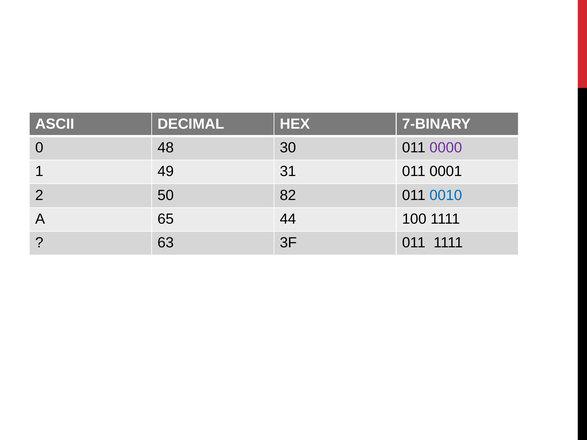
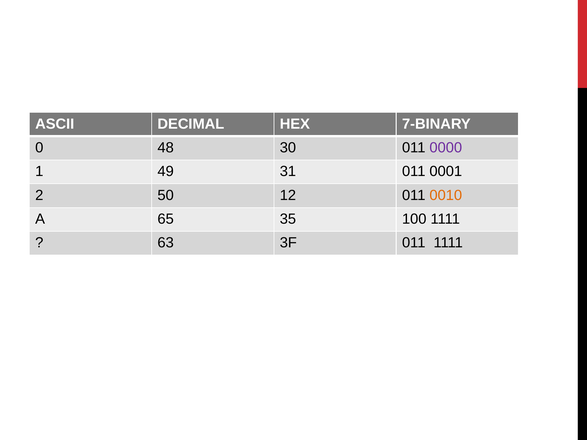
82: 82 -> 12 (288, 195)
0010 colour: blue -> orange (446, 195)
44: 44 -> 35 (288, 219)
